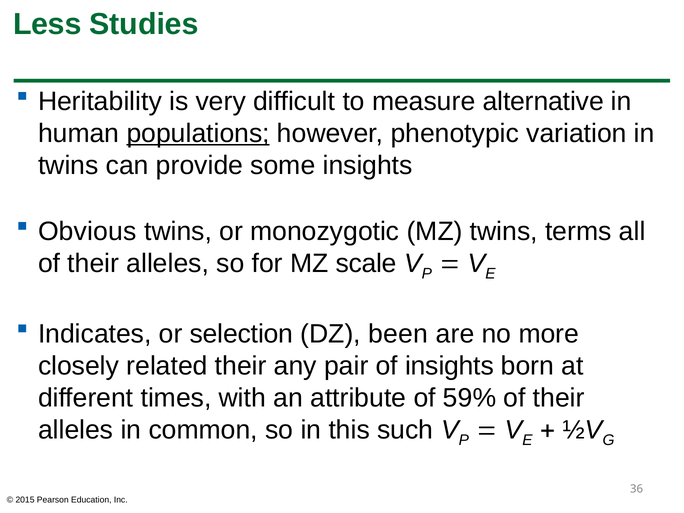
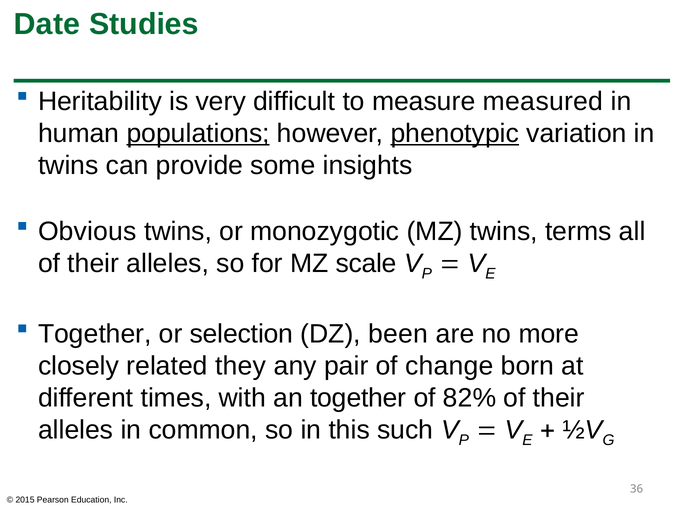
Less: Less -> Date (47, 24)
alternative: alternative -> measured (543, 101)
phenotypic underline: none -> present (455, 133)
Indicates: Indicates -> Together (95, 334)
related their: their -> they (241, 366)
of insights: insights -> change (449, 366)
an attribute: attribute -> together (358, 398)
59%: 59% -> 82% (470, 398)
